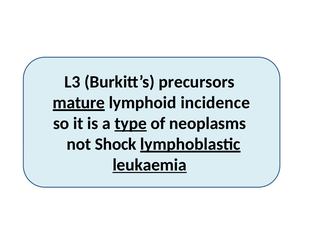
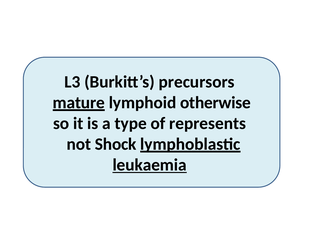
incidence: incidence -> otherwise (215, 102)
type underline: present -> none (131, 123)
neoplasms: neoplasms -> represents (208, 123)
